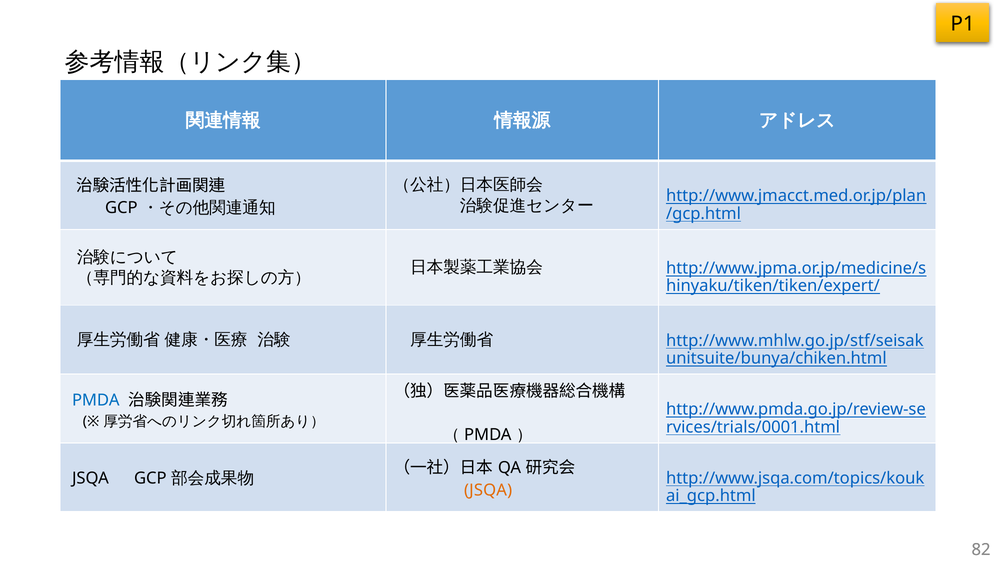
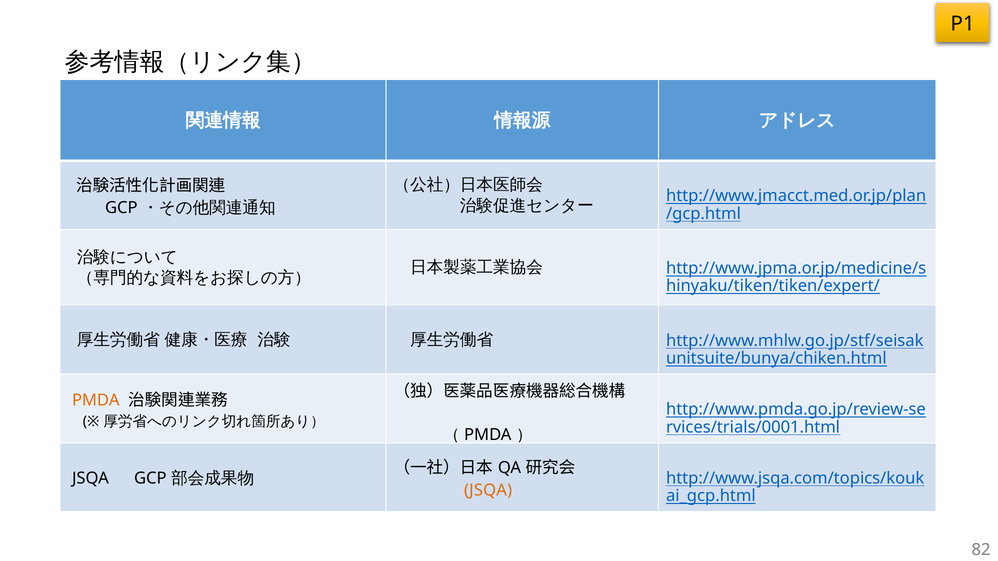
PMDA colour: blue -> orange (96, 400)
